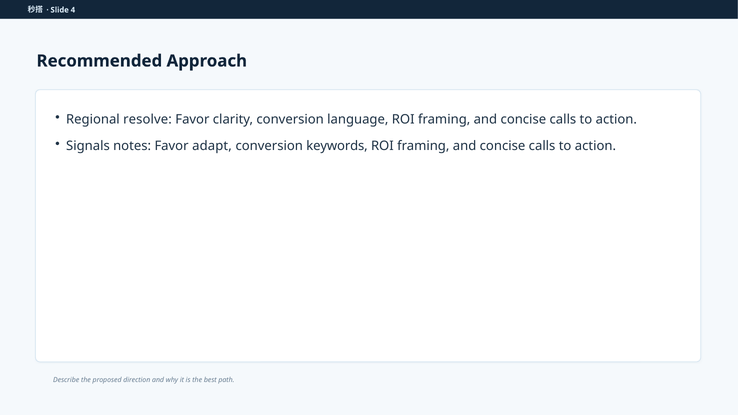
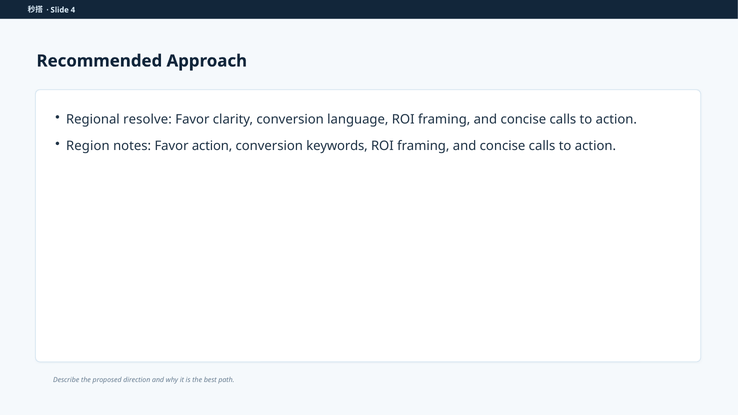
Signals: Signals -> Region (88, 146)
Favor adapt: adapt -> action (212, 146)
